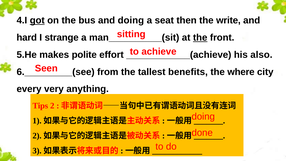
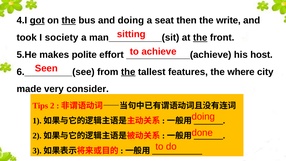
the underline: none -> present (69, 20)
hard: hard -> took (27, 37)
strange: strange -> society (62, 37)
also: also -> host (262, 55)
the underline: none -> present (128, 72)
benefits: benefits -> features (188, 72)
every: every -> made (29, 89)
anything: anything -> consider (88, 89)
